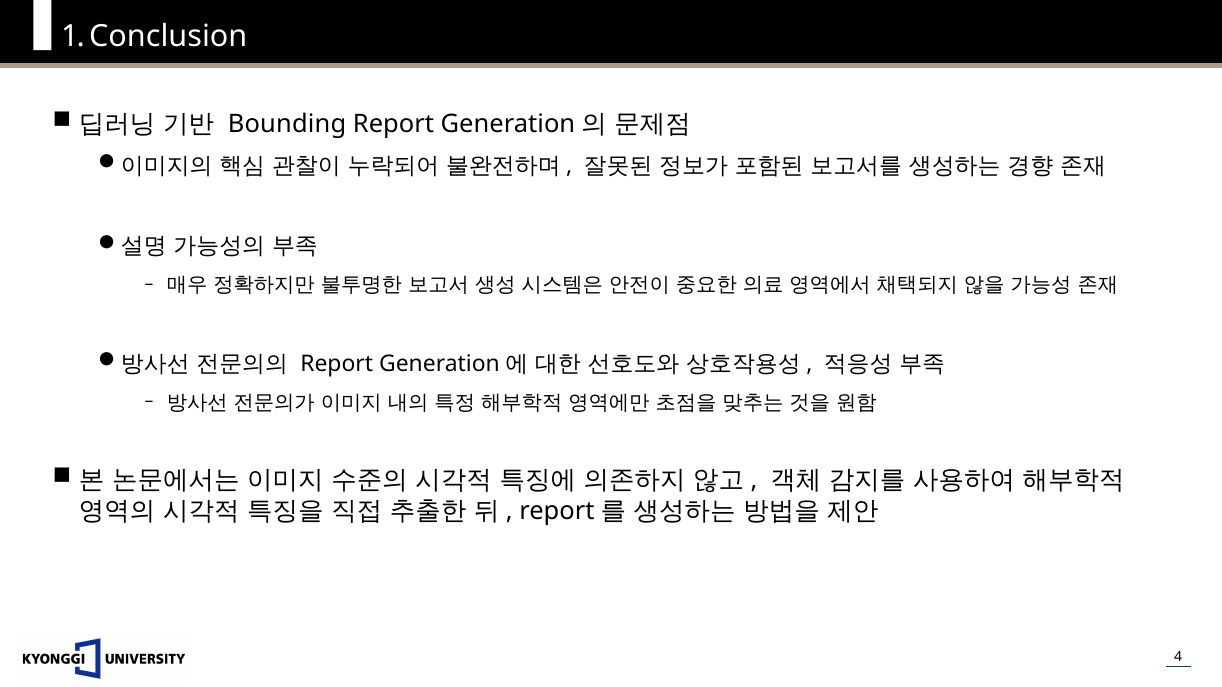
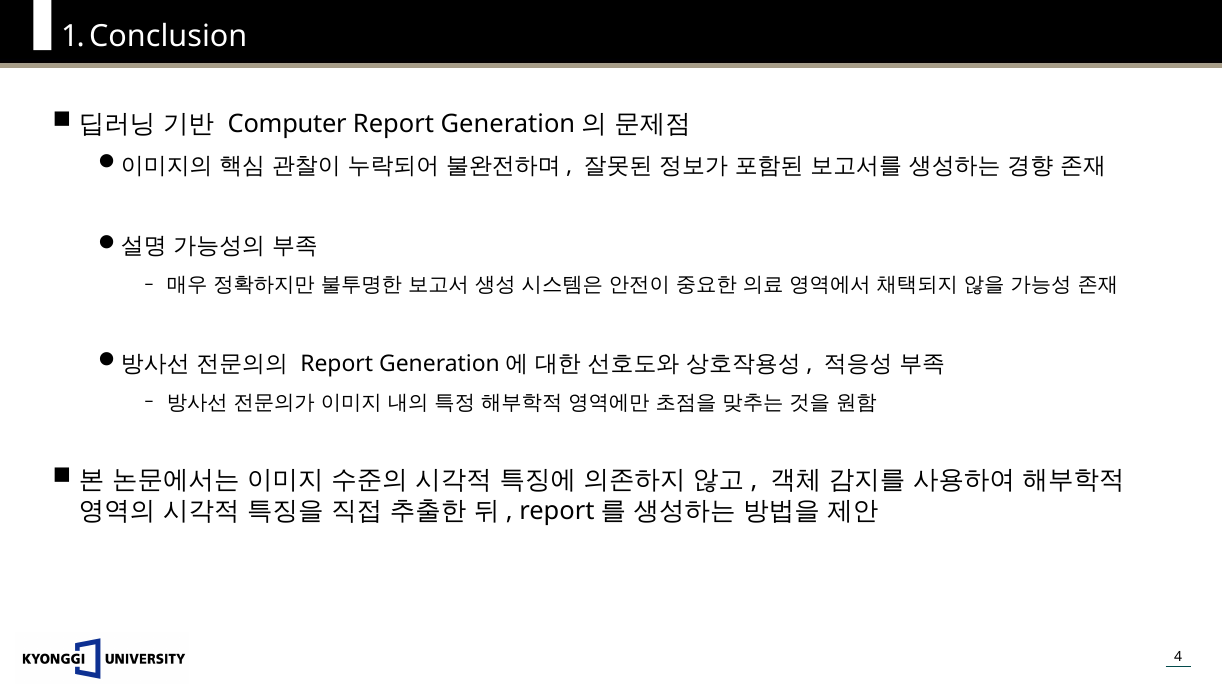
Bounding: Bounding -> Computer (287, 124)
